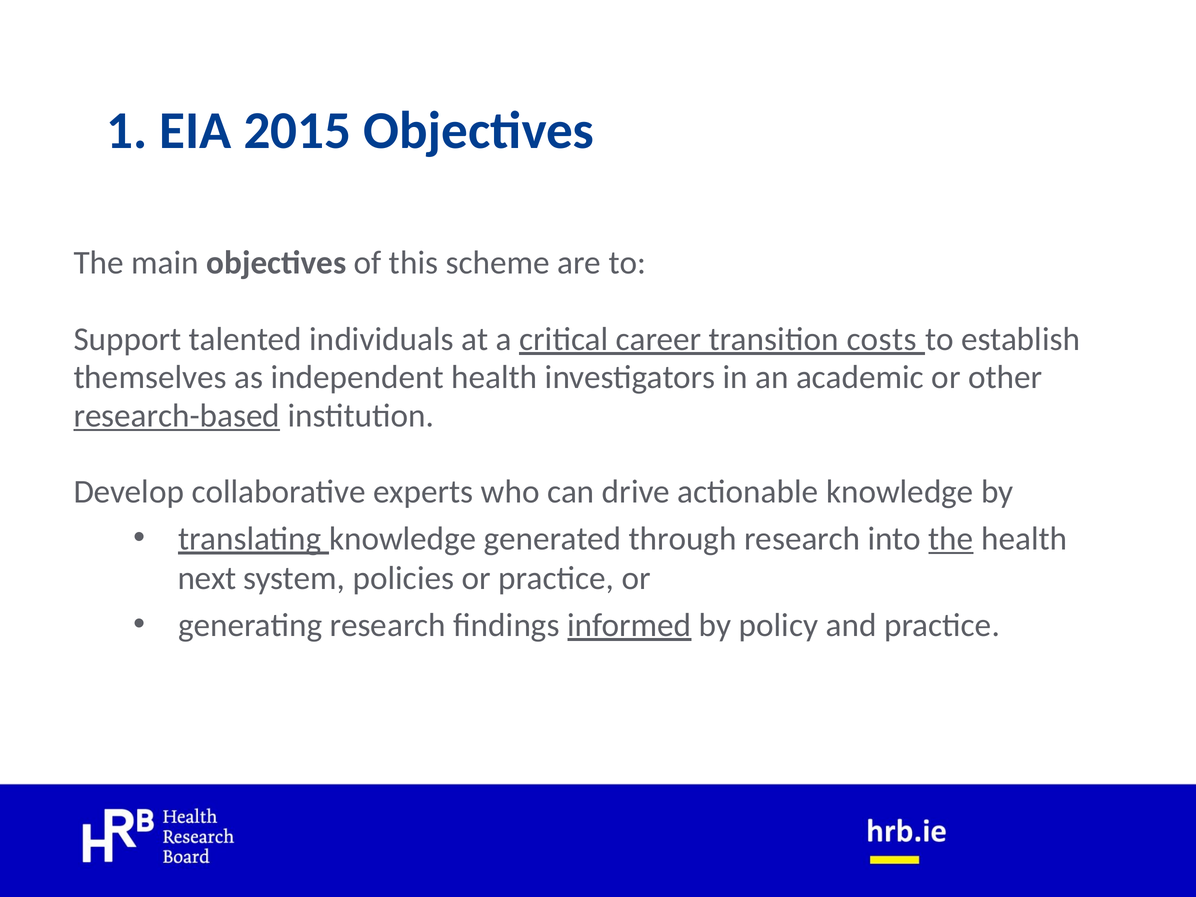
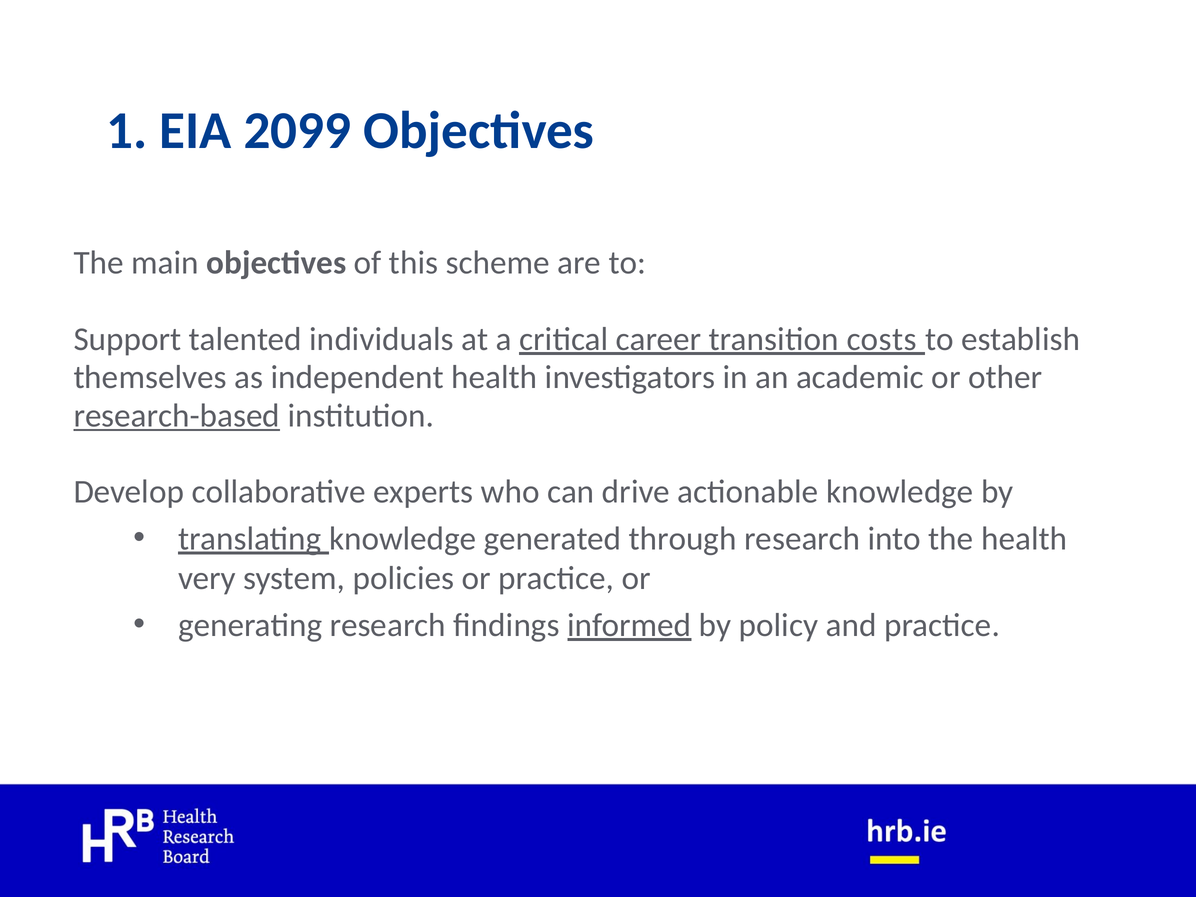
2015: 2015 -> 2099 (297, 131)
the underline: present -> none (951, 539)
next: next -> very (207, 579)
